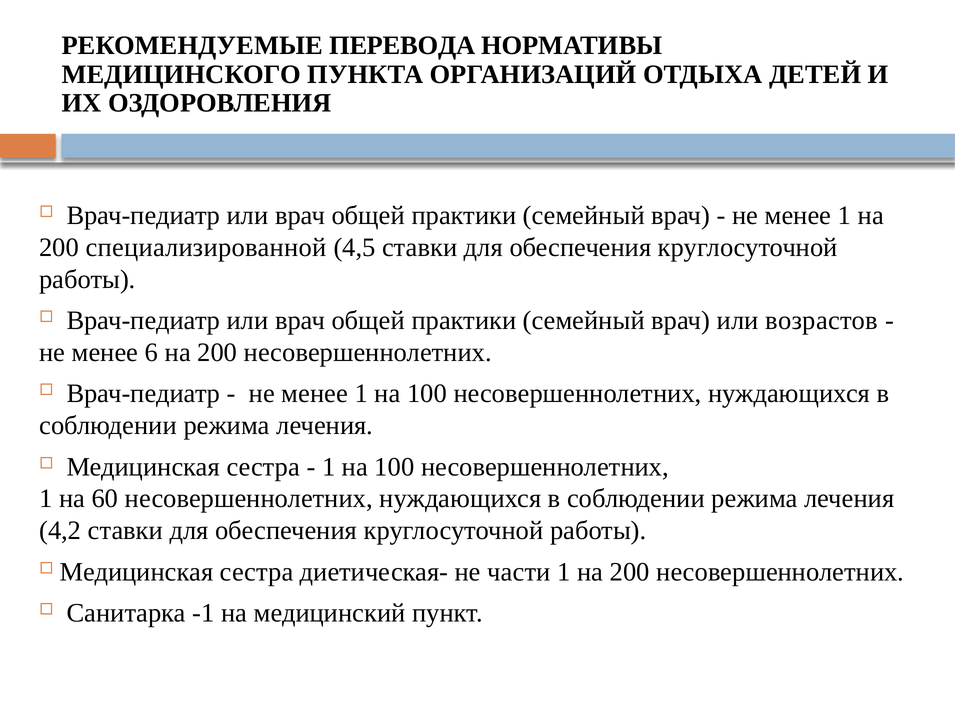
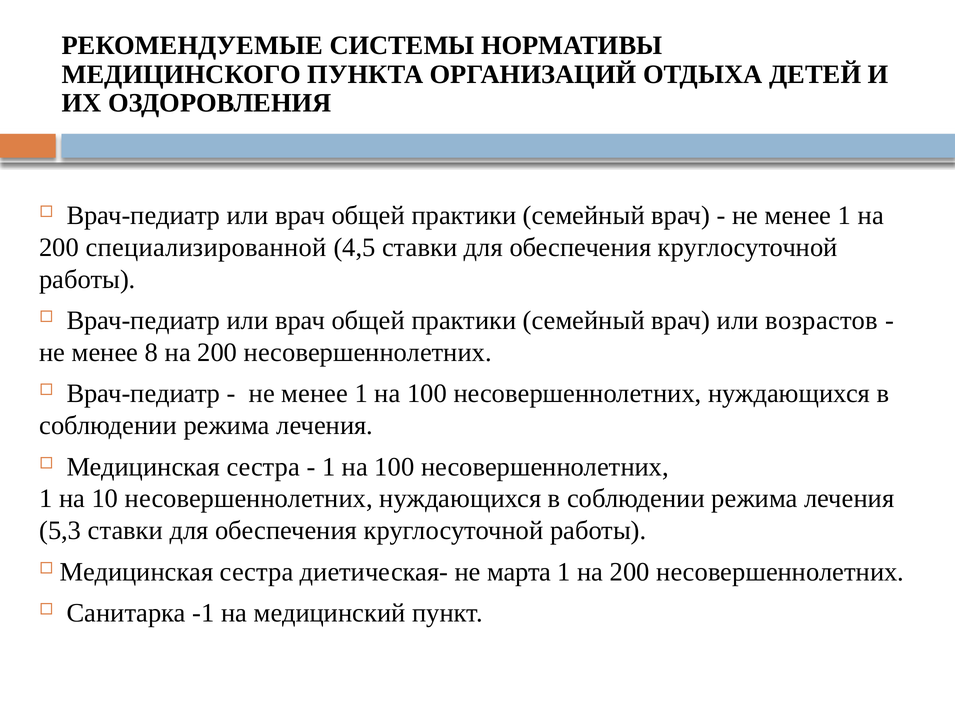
ПЕРЕВОДА: ПЕРЕВОДА -> СИСТЕМЫ (402, 46)
6: 6 -> 8 (151, 352)
60: 60 -> 10 (105, 498)
4,2: 4,2 -> 5,3 (60, 530)
части: части -> марта (519, 571)
